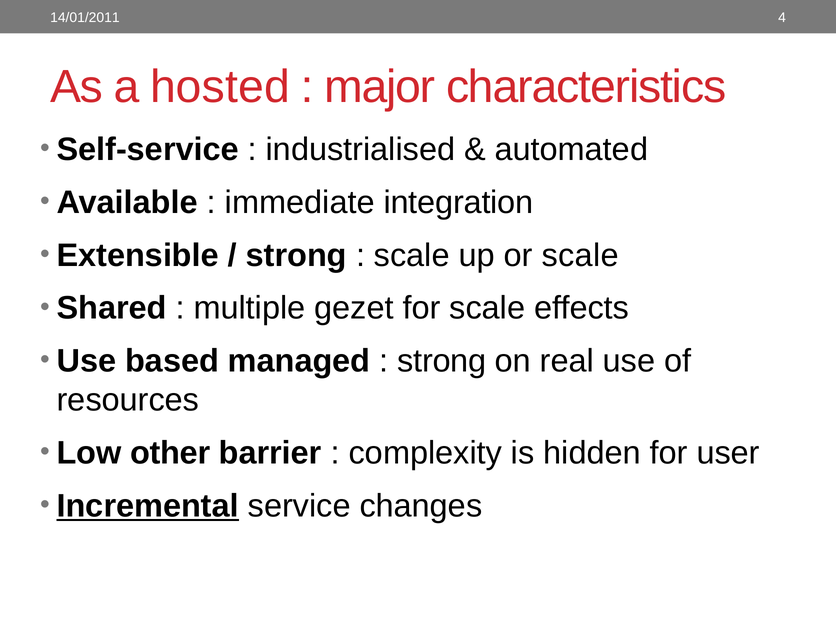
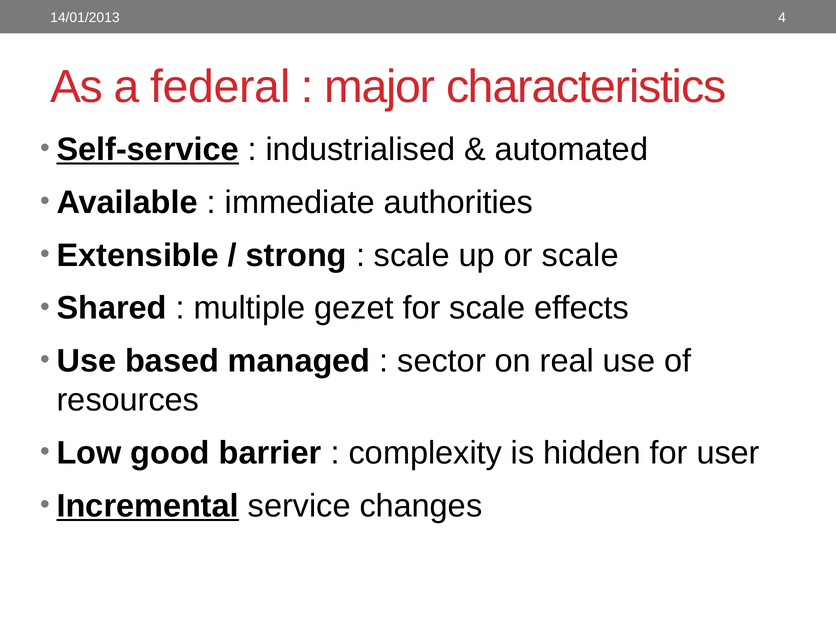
14/01/2011: 14/01/2011 -> 14/01/2013 (85, 18)
hosted: hosted -> federal (220, 87)
Self-service underline: none -> present (148, 149)
integration: integration -> authorities (458, 202)
strong: strong -> sector (442, 361)
other: other -> good (170, 453)
